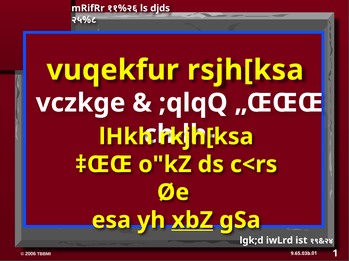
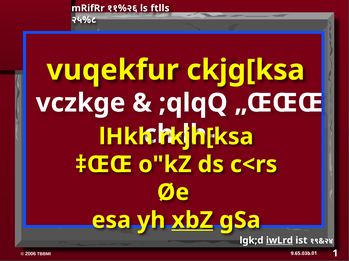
djds: djds -> ftlls (160, 8)
rsjh[ksa: rsjh[ksa -> ckjg[ksa (246, 70)
iwLrd underline: none -> present (279, 241)
